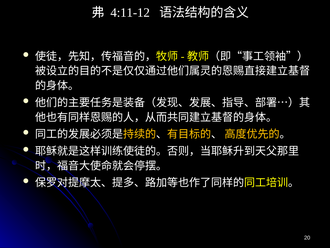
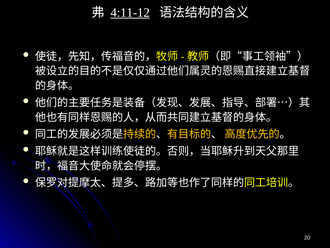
4:11-12 underline: none -> present (130, 13)
